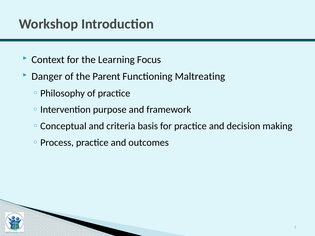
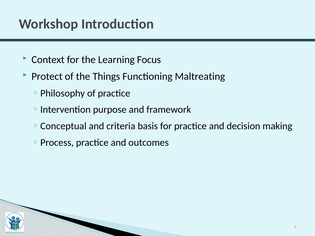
Danger: Danger -> Protect (47, 77)
Parent: Parent -> Things (106, 77)
